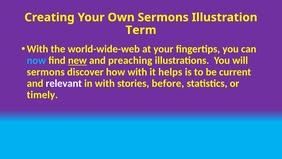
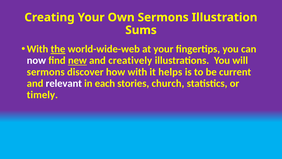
Term: Term -> Sums (141, 30)
the underline: none -> present (58, 49)
now colour: light blue -> white (36, 60)
preaching: preaching -> creatively (130, 60)
in with: with -> each (105, 83)
before: before -> church (168, 83)
